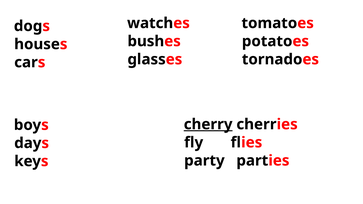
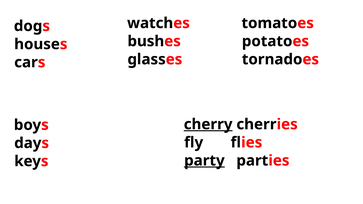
party underline: none -> present (204, 161)
